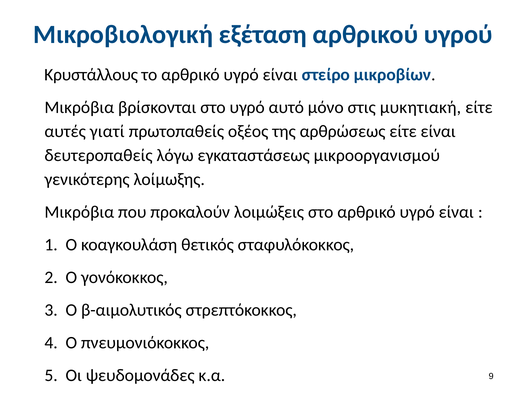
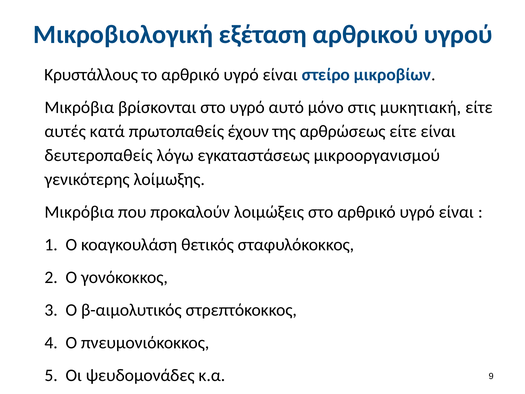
γιατί: γιατί -> κατά (107, 131)
οξέoς: οξέoς -> έχουν (248, 131)
